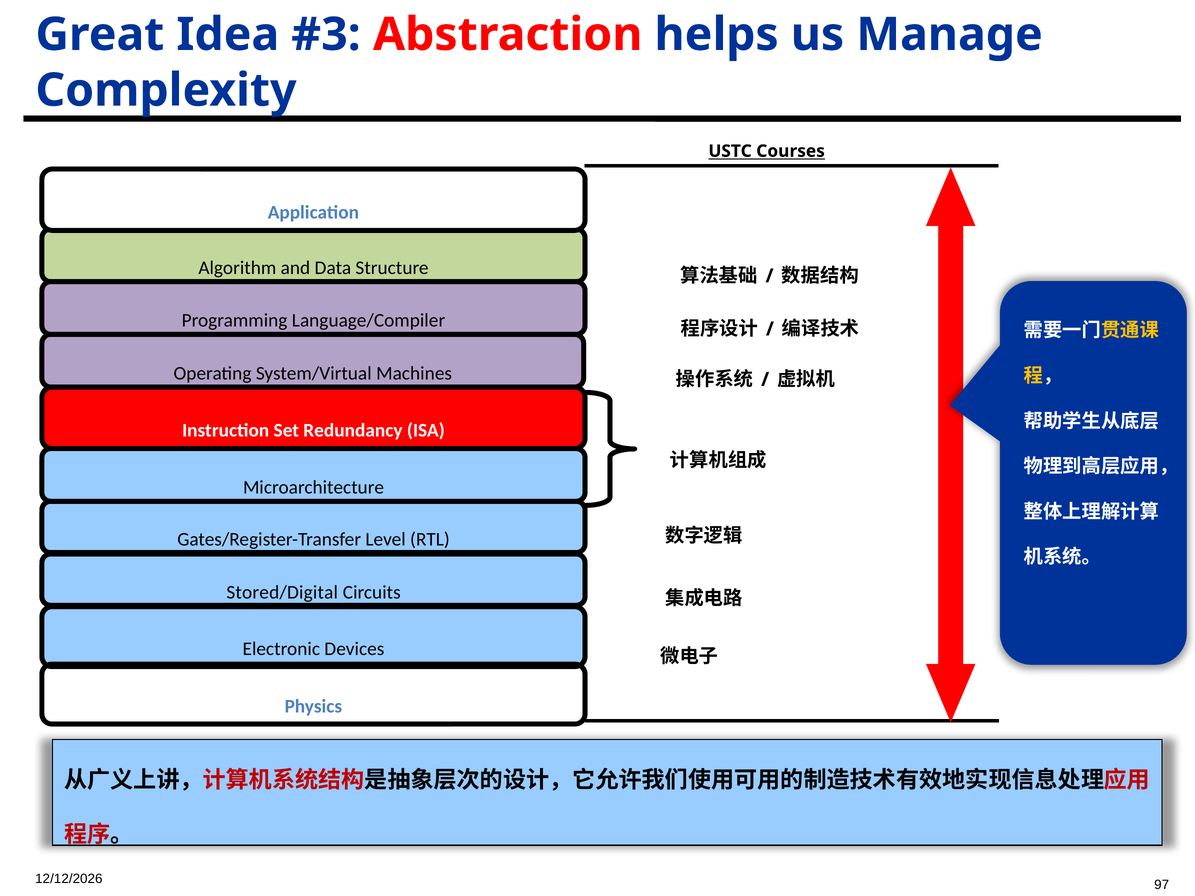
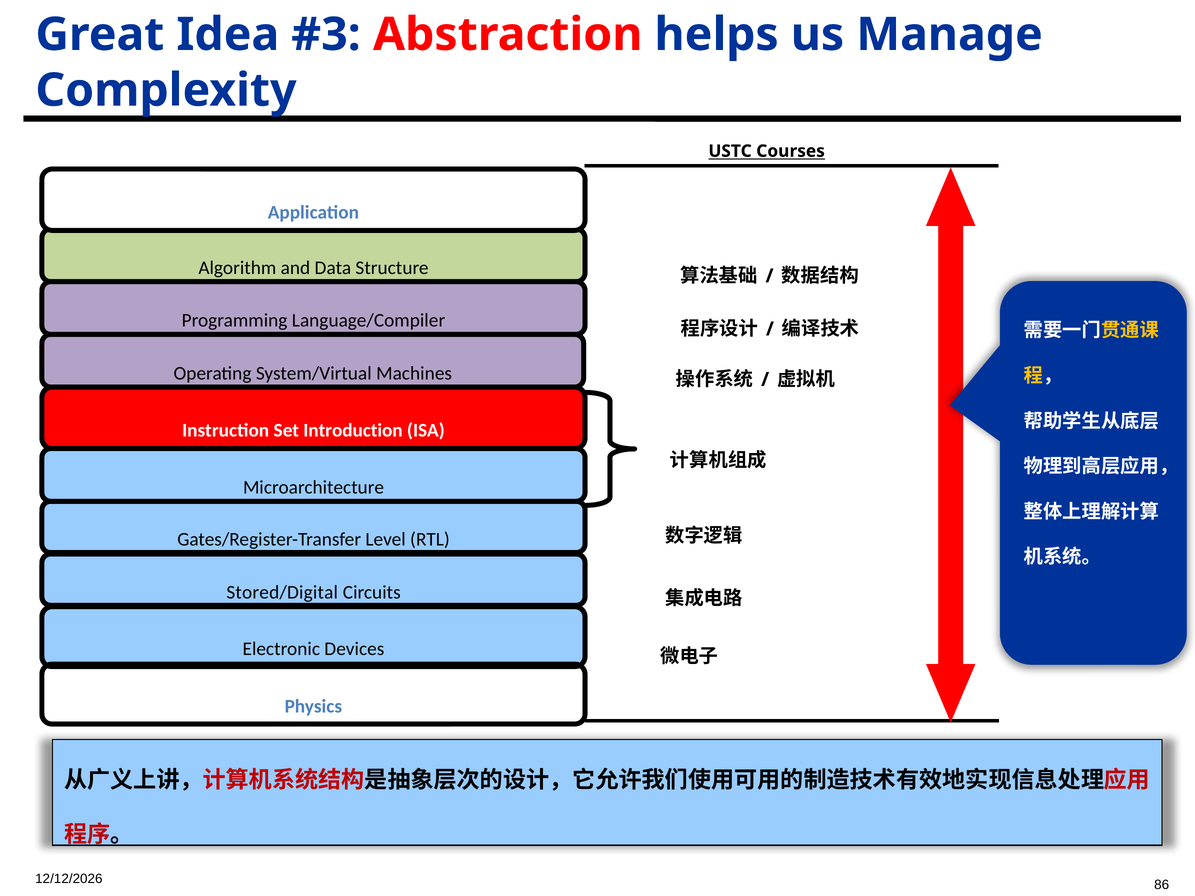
Redundancy: Redundancy -> Introduction (353, 430)
97: 97 -> 86 (1162, 885)
